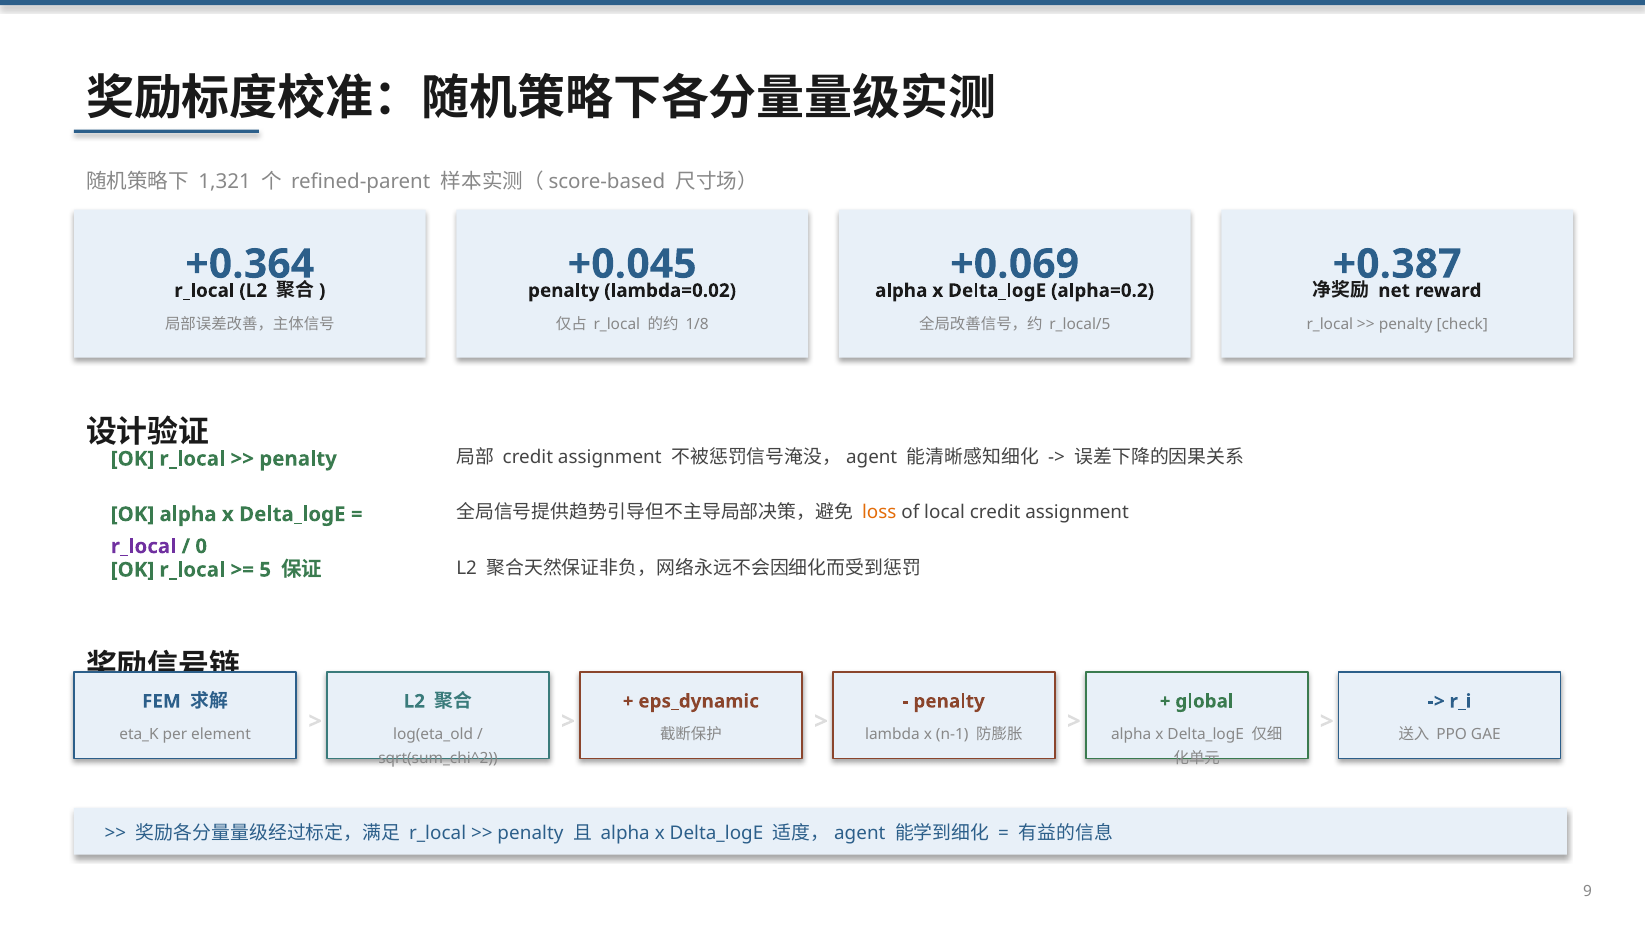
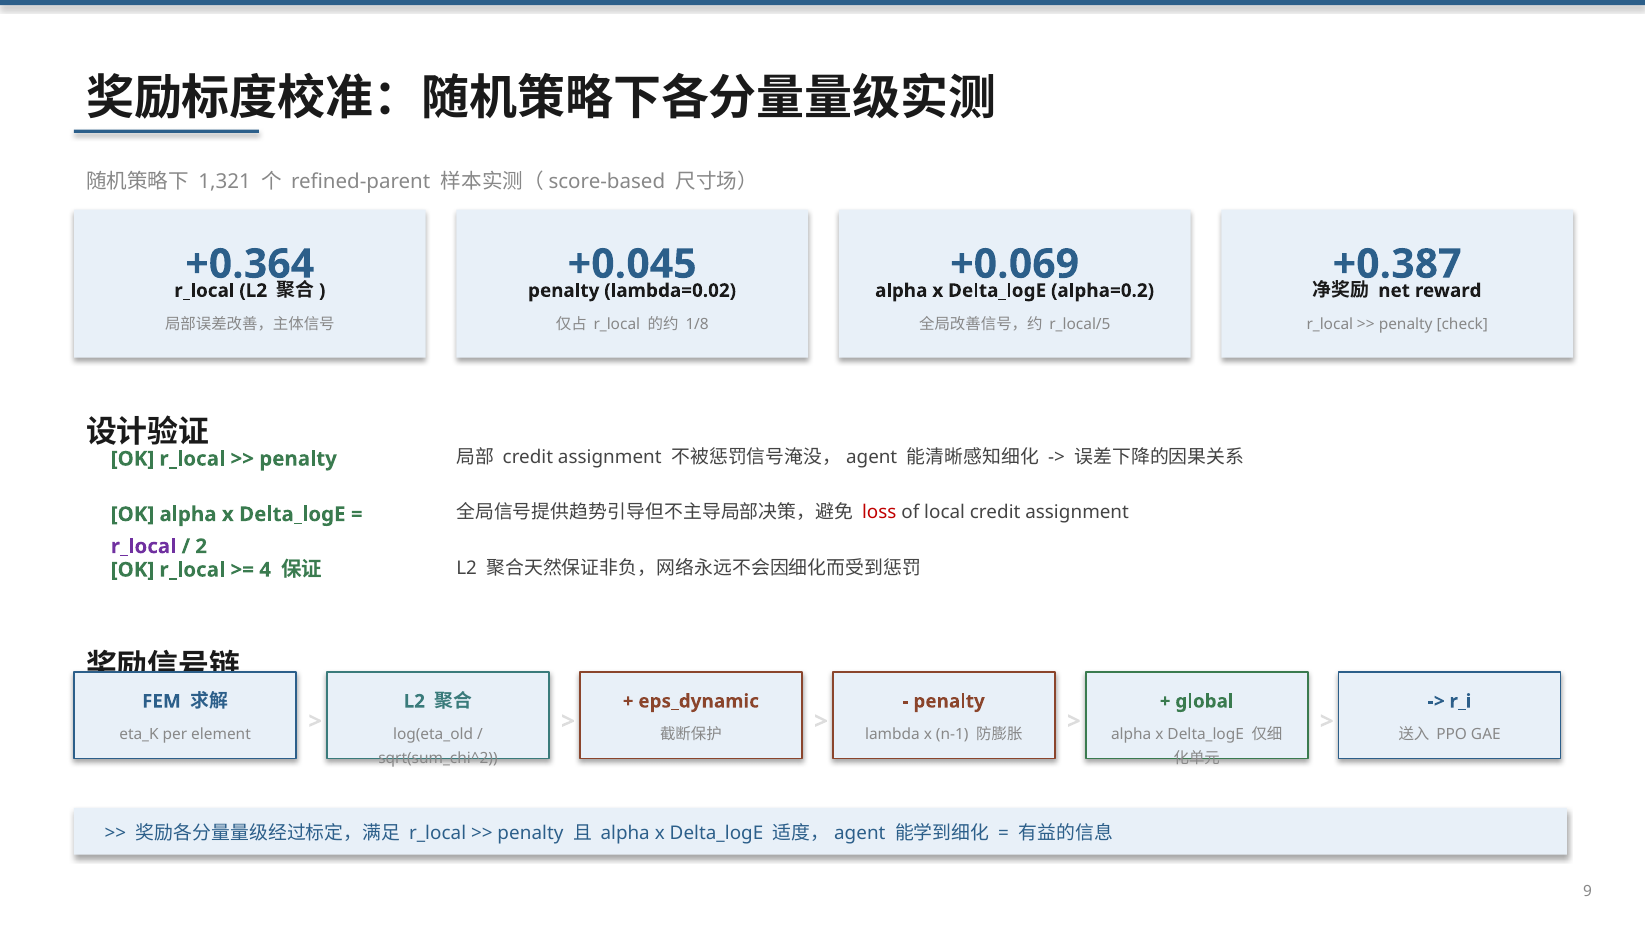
loss colour: orange -> red (879, 513)
0: 0 -> 2 (201, 547)
5: 5 -> 4 (265, 570)
